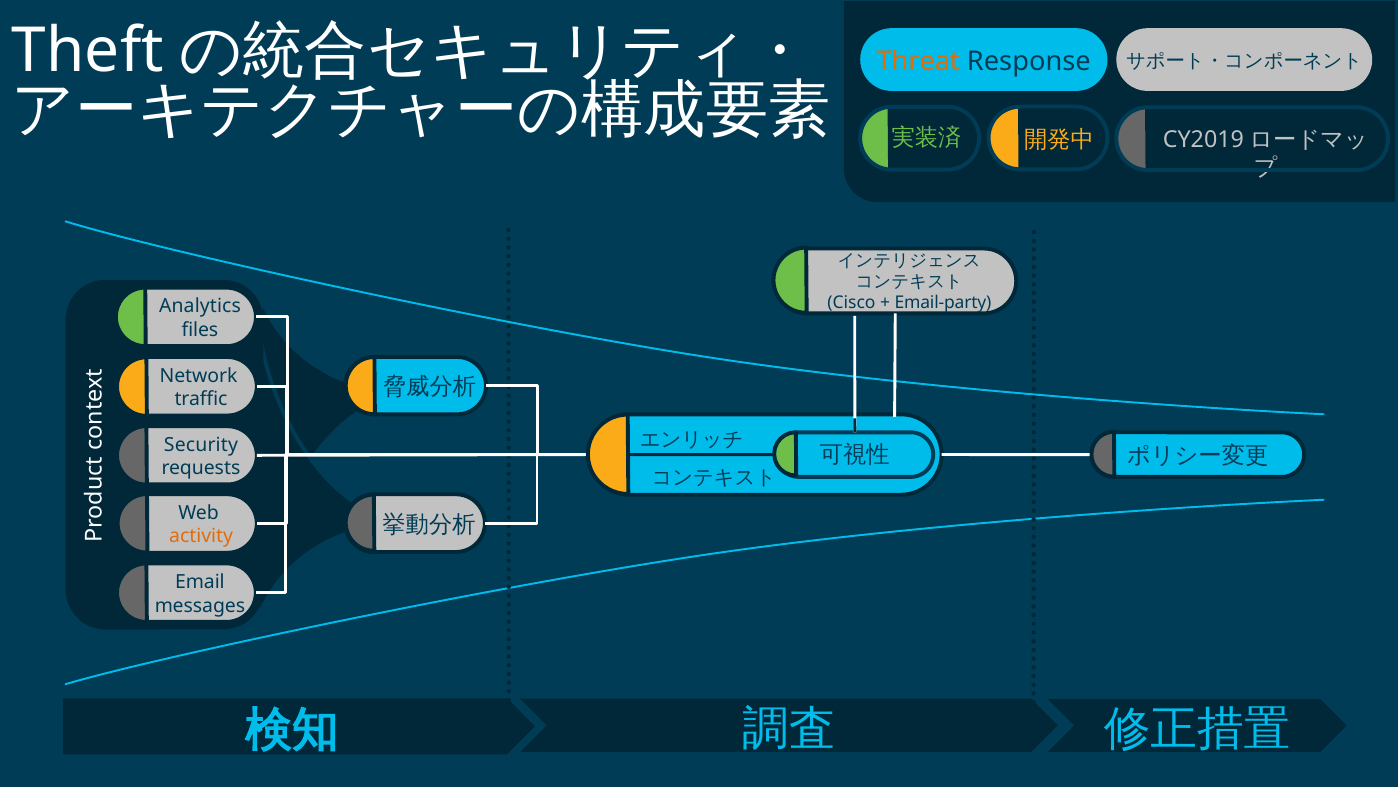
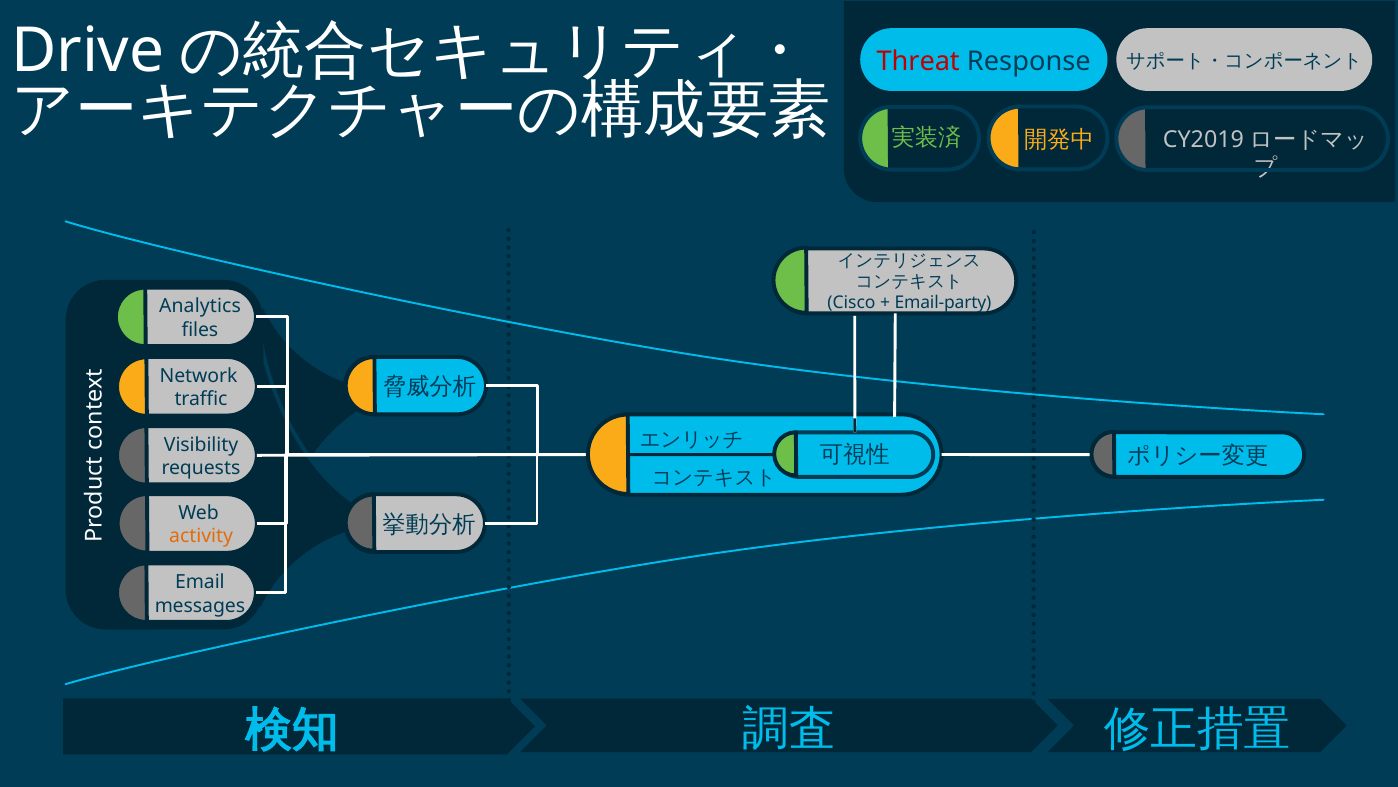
Theft: Theft -> Drive (88, 51)
Threat colour: orange -> red (918, 61)
Security: Security -> Visibility (201, 445)
